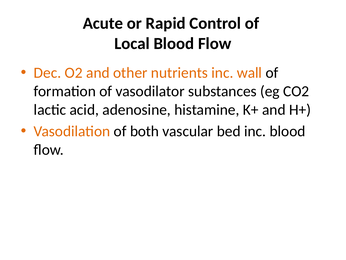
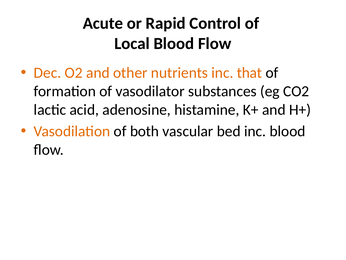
wall: wall -> that (249, 73)
